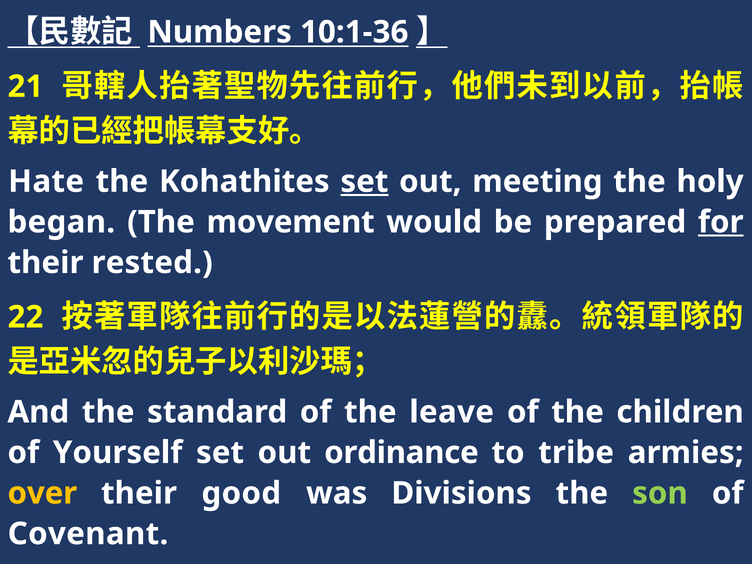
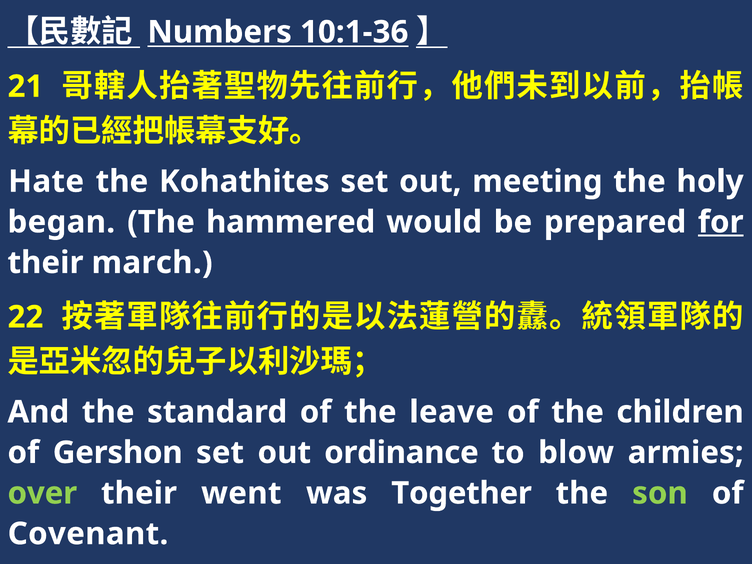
set underline: present -> none (364, 182)
movement: movement -> hammered (291, 222)
rested: rested -> march (152, 263)
Yourself: Yourself -> Gershon (118, 453)
tribe: tribe -> blow (576, 453)
over colour: yellow -> light green (42, 493)
good: good -> went (241, 493)
Divisions: Divisions -> Together (462, 493)
